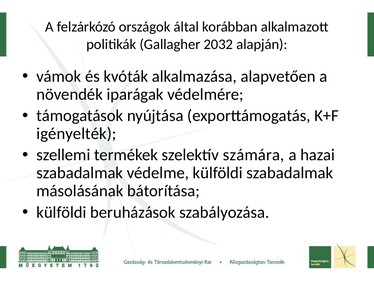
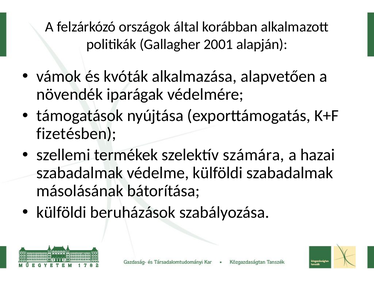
2032: 2032 -> 2001 (218, 44)
igényelték: igényelték -> fizetésben (76, 133)
